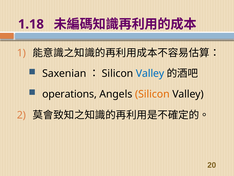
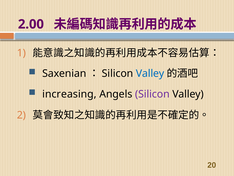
1.18: 1.18 -> 2.00 (31, 24)
operations: operations -> increasing (69, 94)
Silicon colour: orange -> purple (152, 94)
